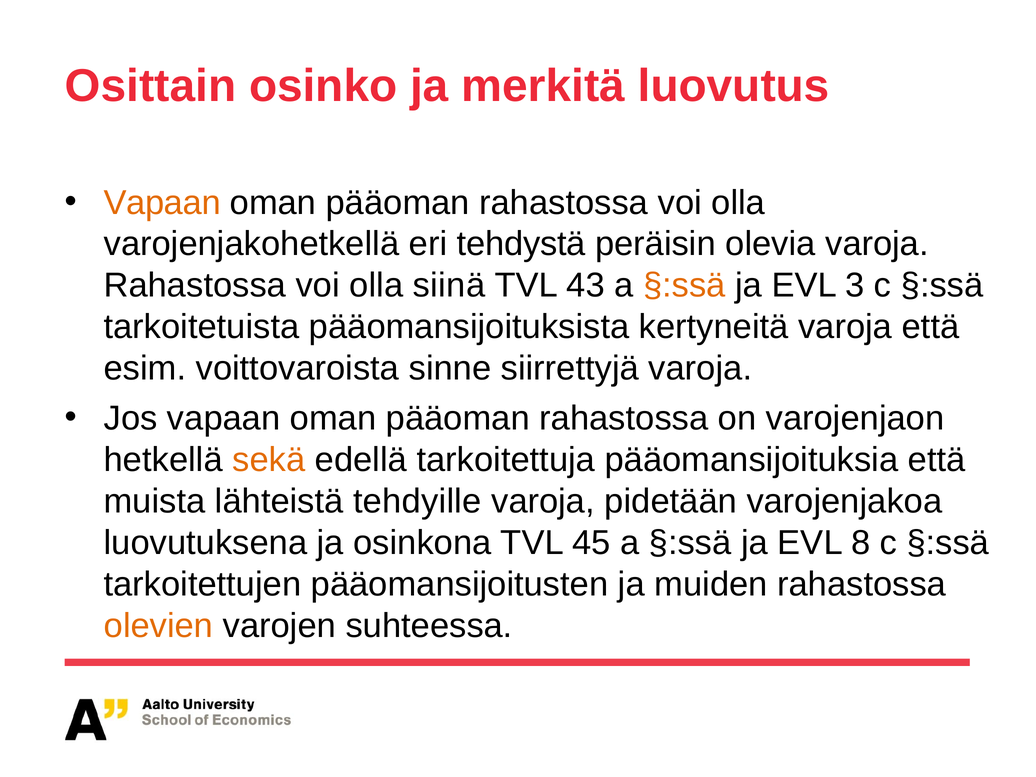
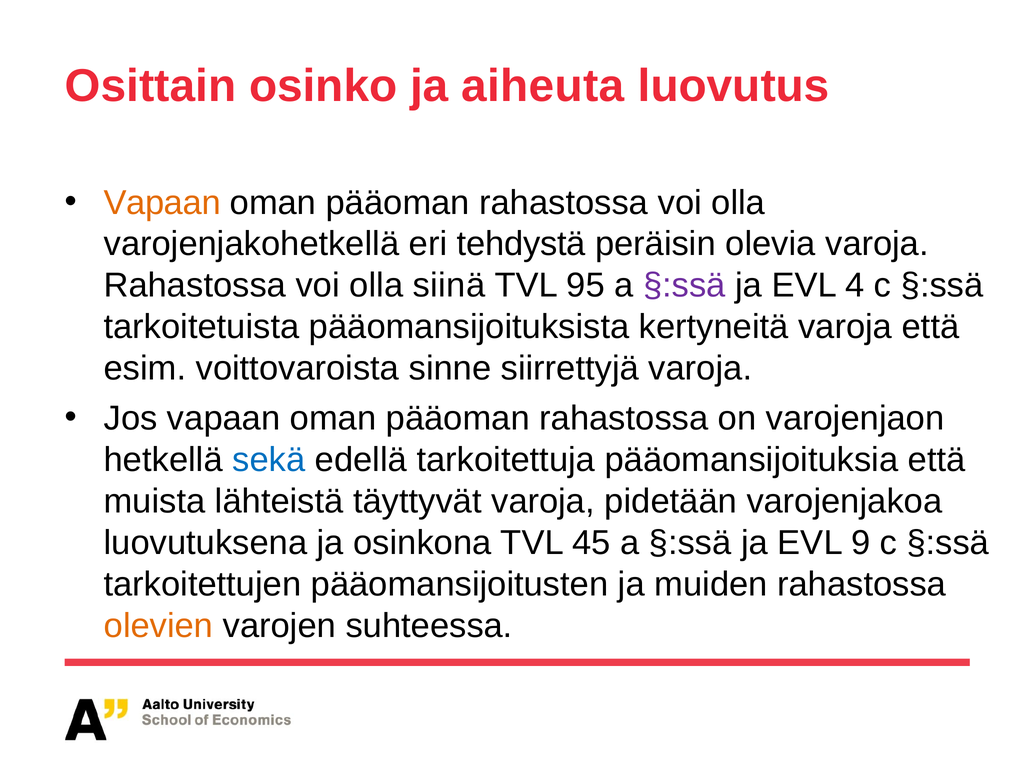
merkitä: merkitä -> aiheuta (543, 86)
43: 43 -> 95 (586, 286)
§:ssä colour: orange -> purple (684, 286)
3: 3 -> 4 (855, 286)
sekä colour: orange -> blue (269, 460)
tehdyille: tehdyille -> täyttyvät (417, 501)
8: 8 -> 9 (861, 543)
